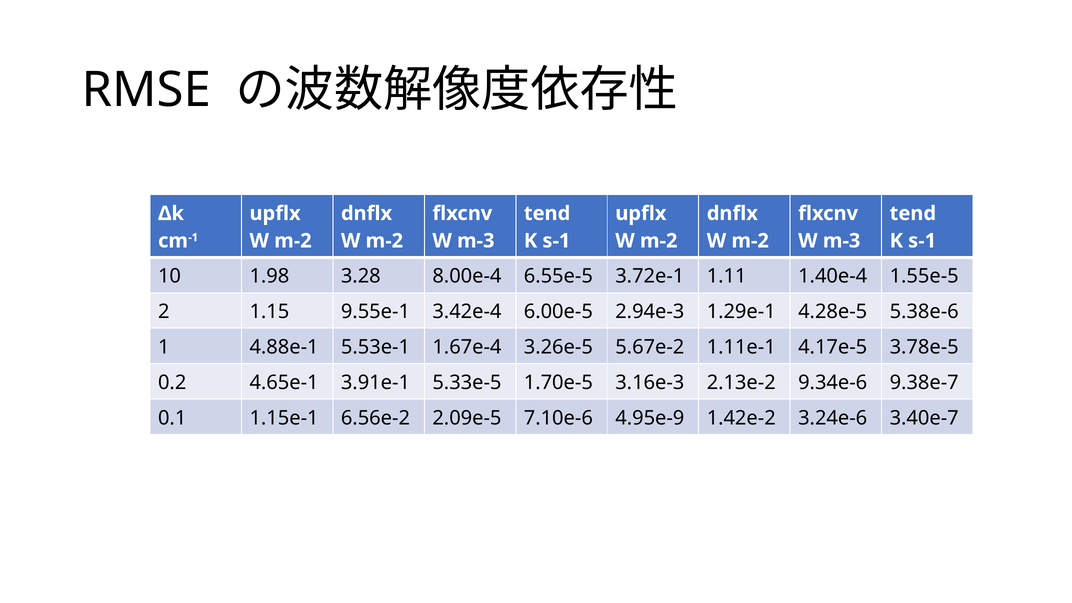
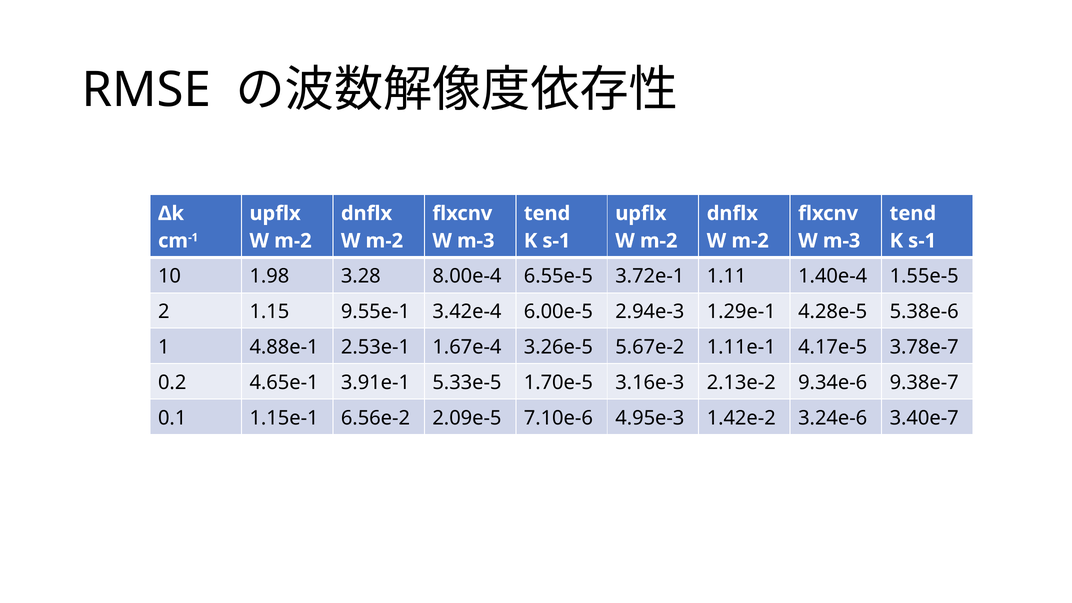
5.53e-1: 5.53e-1 -> 2.53e-1 (376, 347)
3.78e-5: 3.78e-5 -> 3.78e-7 (924, 347)
4.95e-9: 4.95e-9 -> 4.95e-3 (650, 418)
